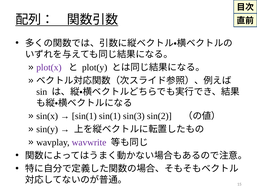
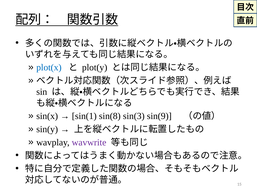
plot(x colour: purple -> blue (49, 67)
sin(1 sin(1: sin(1 -> sin(8 (110, 116)
sin(2: sin(2 -> sin(9 (159, 116)
